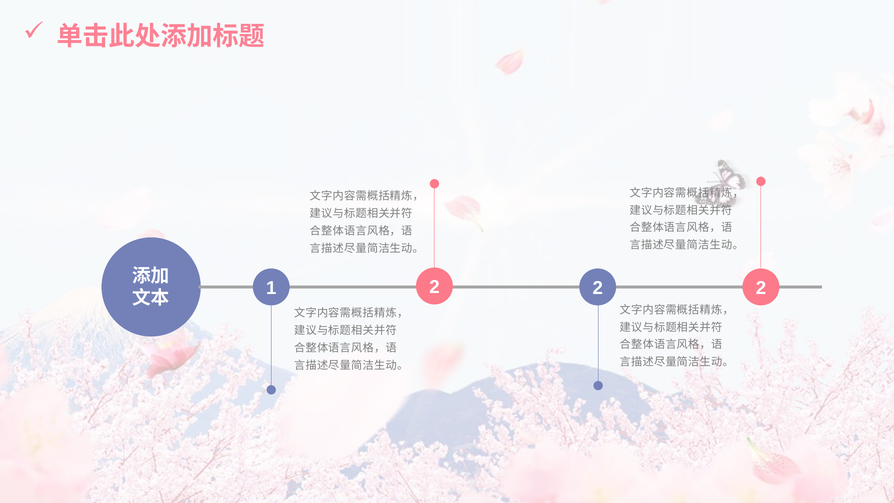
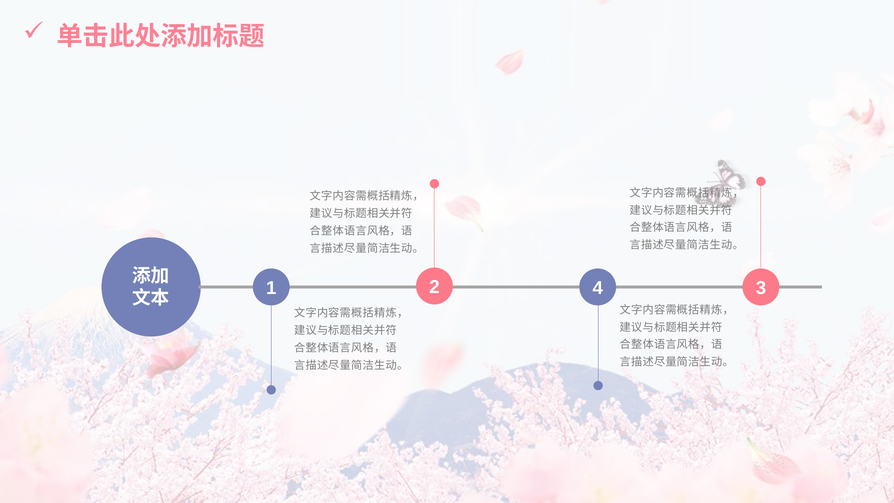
2: 2 -> 3 (761, 288)
1 2: 2 -> 4 (598, 288)
